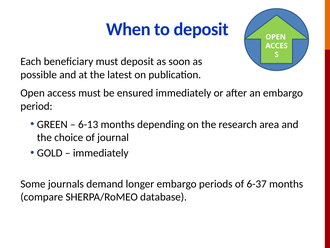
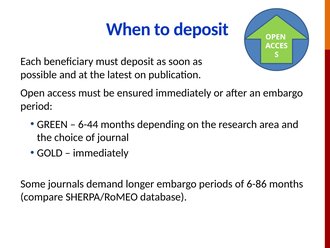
6-13: 6-13 -> 6-44 (88, 124)
6-37: 6-37 -> 6-86 (257, 184)
